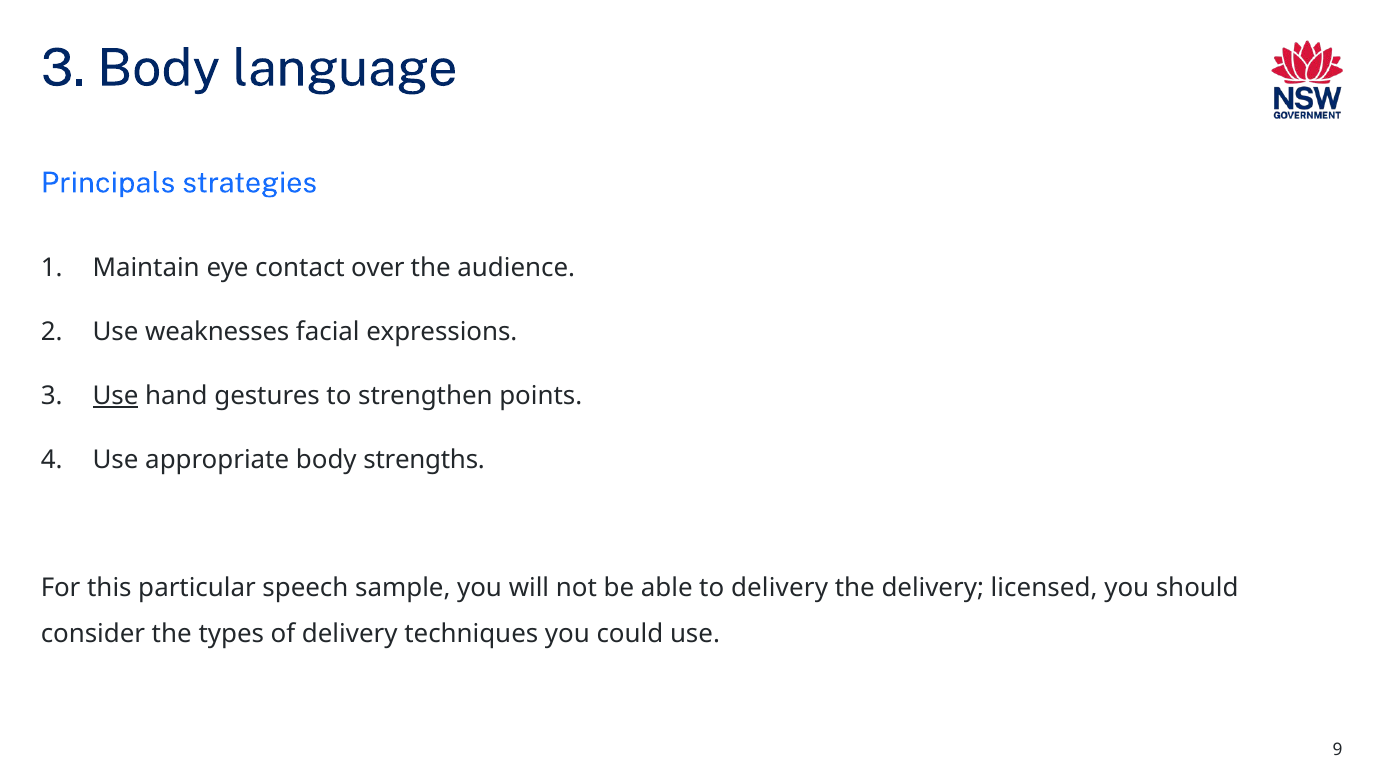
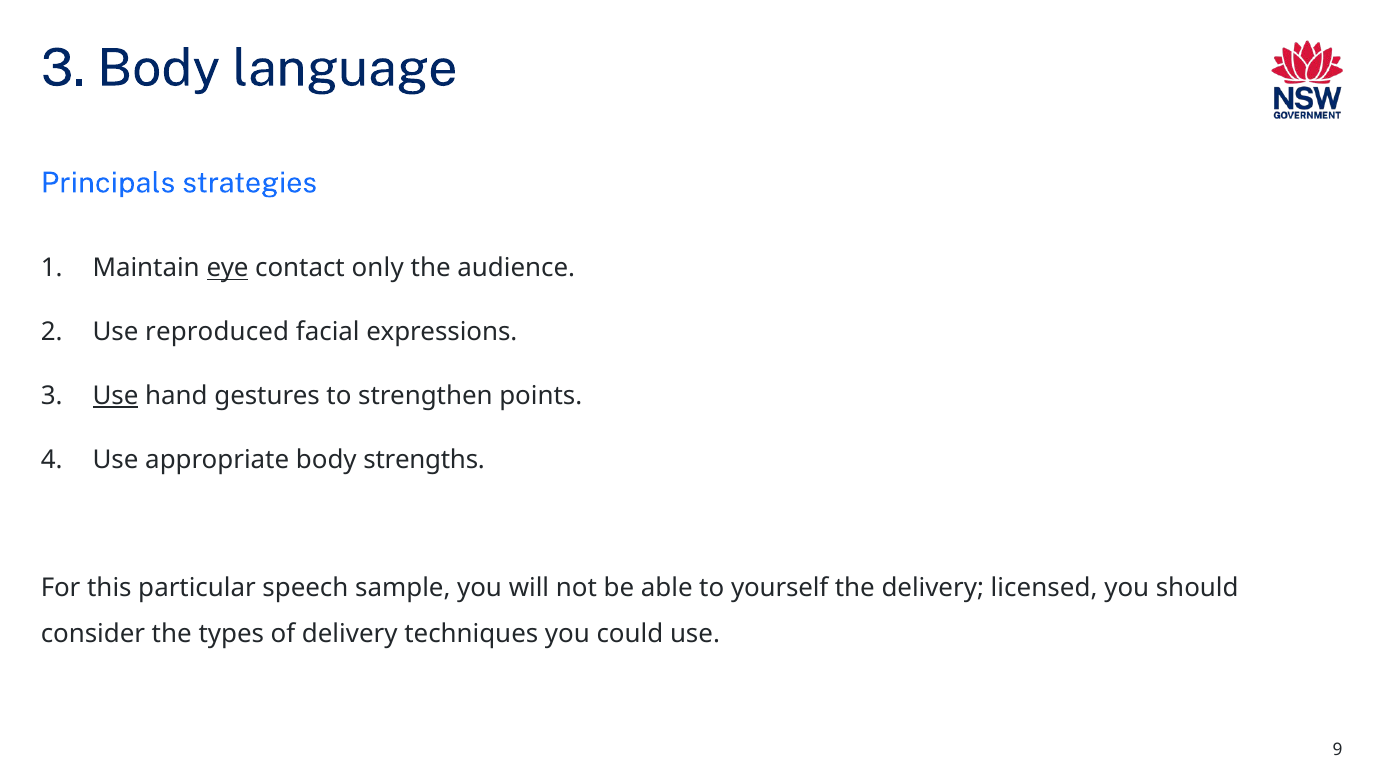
eye underline: none -> present (228, 268)
over: over -> only (378, 268)
weaknesses: weaknesses -> reproduced (217, 332)
to delivery: delivery -> yourself (780, 588)
